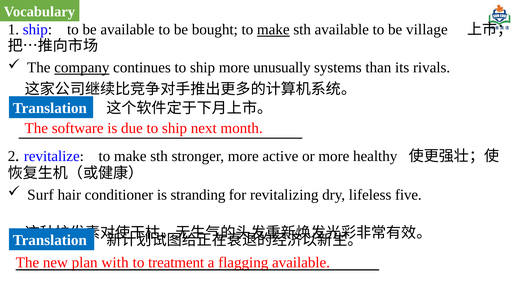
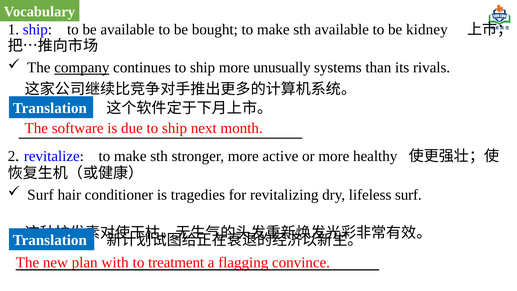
make underline: present -> none (273, 30)
village: village -> kidney (427, 30)
stranding: stranding -> tragedies (198, 195)
lifeless five: five -> surf (408, 195)
flagging available: available -> convince (301, 262)
